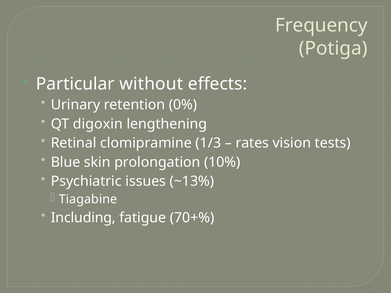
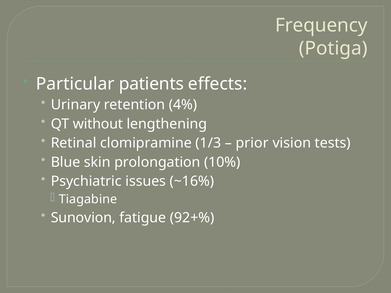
without: without -> patients (151, 84)
0%: 0% -> 4% (183, 105)
digoxin: digoxin -> without (98, 124)
rates: rates -> prior (252, 143)
~13%: ~13% -> ~16% (192, 181)
Including: Including -> Sunovion (83, 218)
70+%: 70+% -> 92+% (192, 218)
